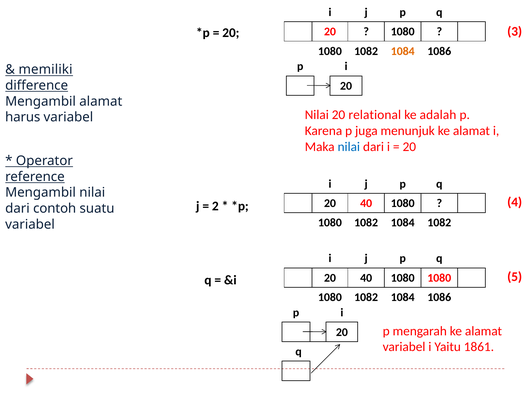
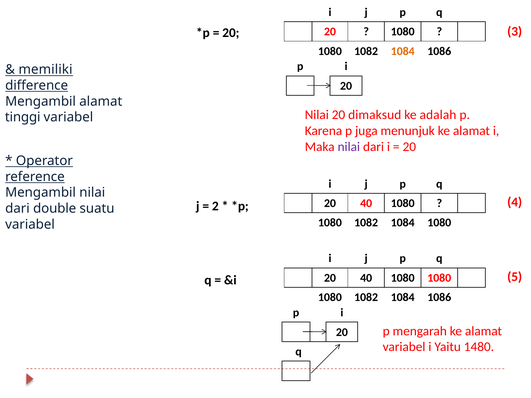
relational: relational -> dimaksud (375, 115)
harus: harus -> tinggi (23, 117)
nilai colour: blue -> purple (349, 147)
contoh: contoh -> double (55, 209)
1084 1082: 1082 -> 1080 (439, 223)
1861: 1861 -> 1480 (479, 347)
